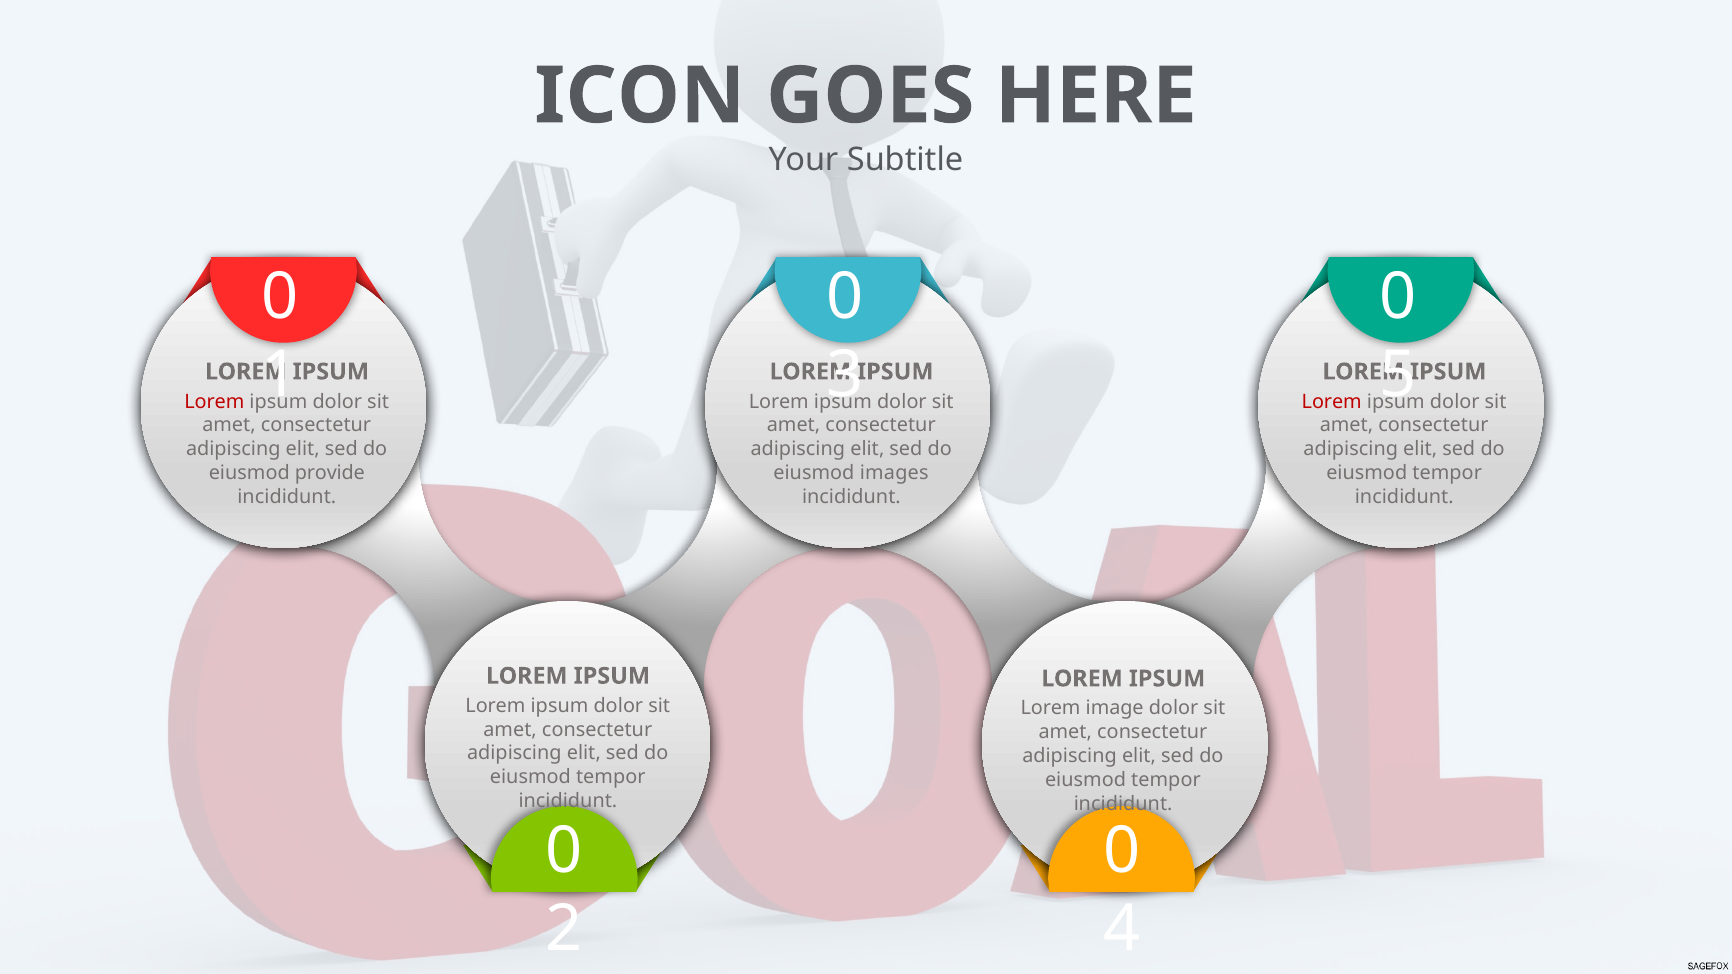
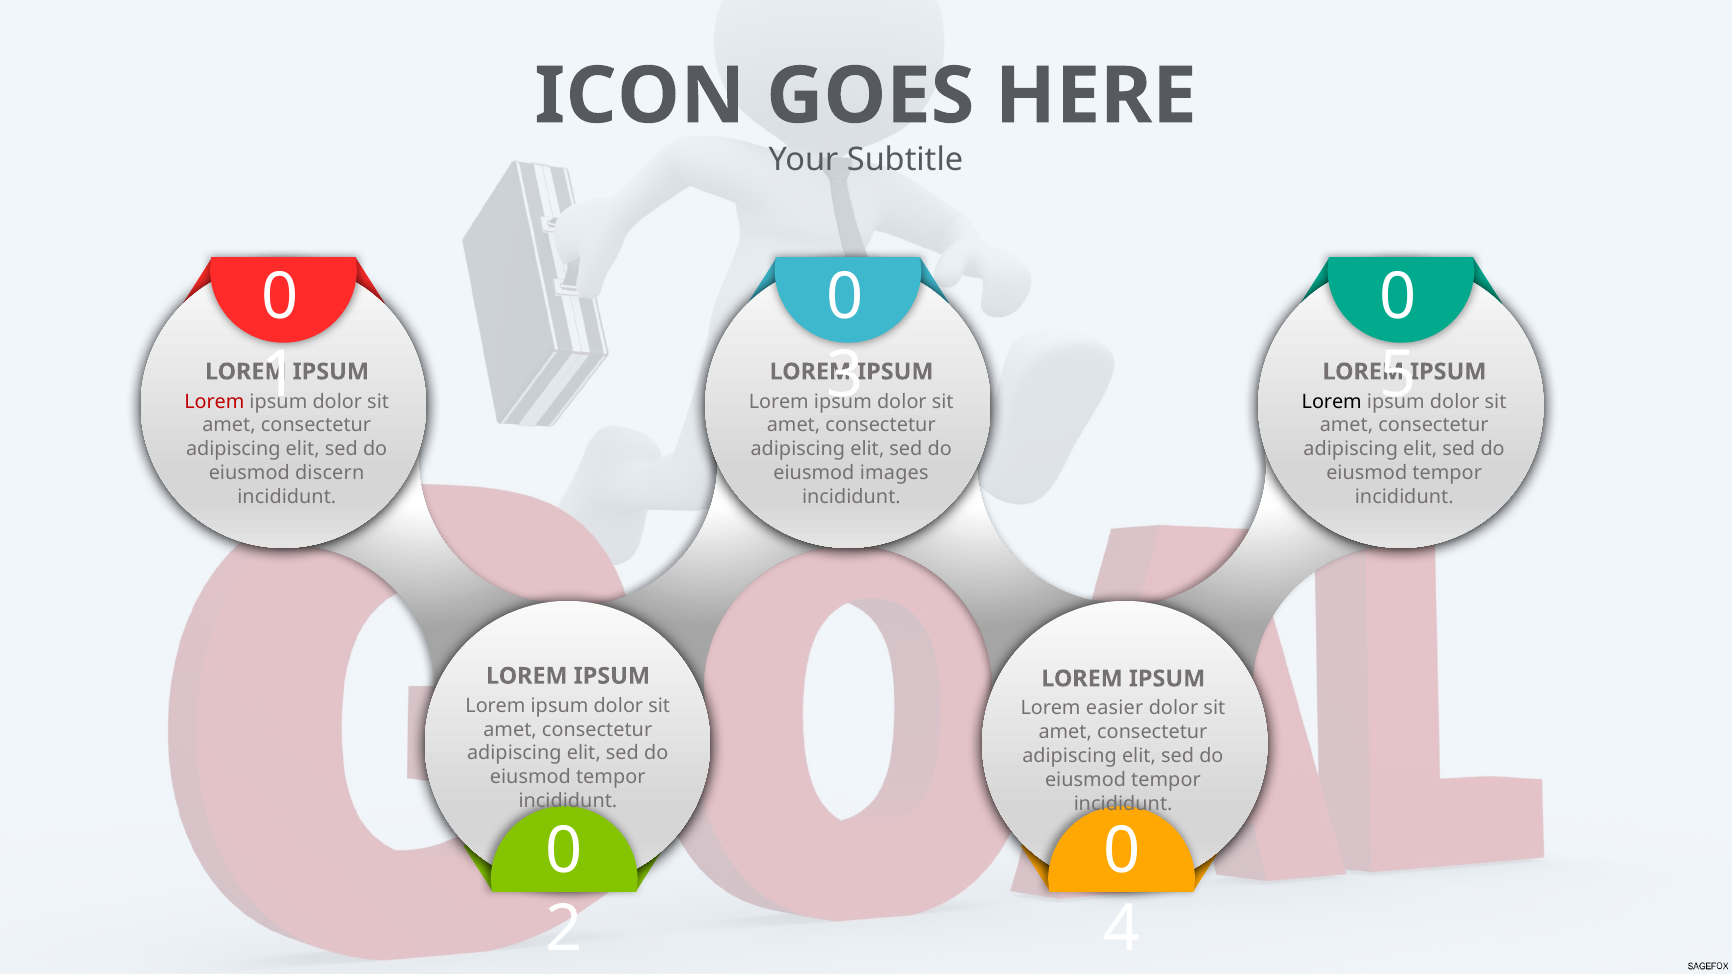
Lorem colour: red -> black (1332, 402)
provide: provide -> discern (330, 473)
image: image -> easier (1115, 709)
